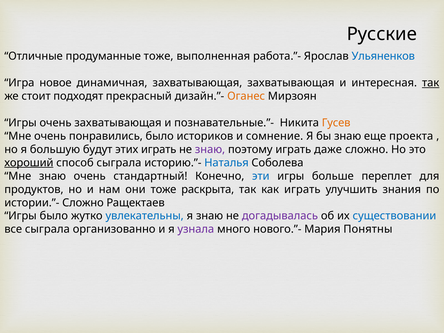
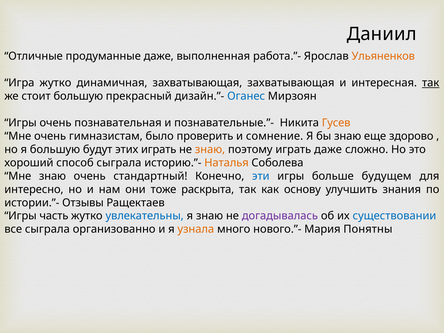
Русские: Русские -> Даниил (382, 34)
продуманные тоже: тоже -> даже (159, 56)
Ульяненков colour: blue -> orange (383, 56)
Игра новое: новое -> жутко (55, 83)
стоит подходят: подходят -> большую (78, 96)
Оганес colour: orange -> blue (246, 96)
очень захватывающая: захватывающая -> познавательная (118, 123)
понравились: понравились -> гимназистам (106, 136)
историков: историков -> проверить (205, 136)
проекта: проекта -> здорово (411, 136)
знаю colour: purple -> orange (210, 149)
хороший underline: present -> none (29, 163)
Наталья colour: blue -> orange (226, 163)
переплет: переплет -> будущем (387, 176)
продуктов: продуктов -> интересно (34, 189)
как играть: играть -> основу (302, 189)
истории.”- Сложно: Сложно -> Отзывы (83, 203)
Игры было: было -> часть (54, 216)
узнала colour: purple -> orange (196, 229)
